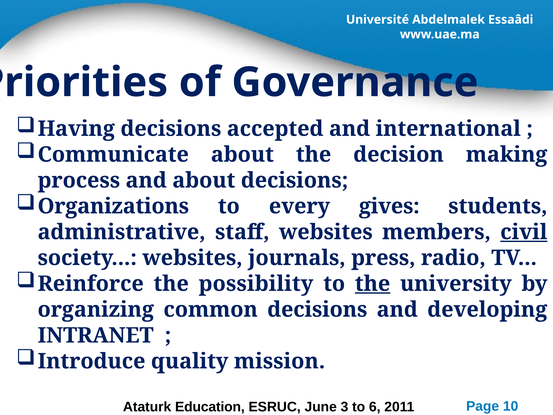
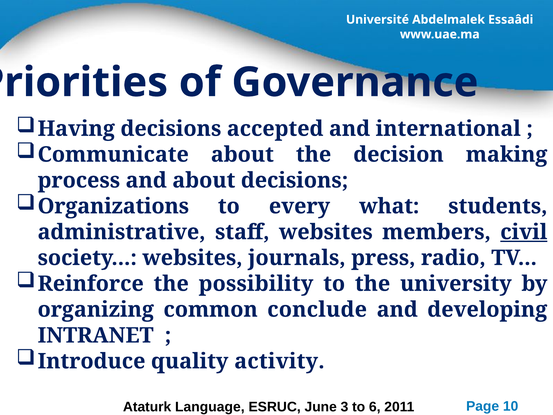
gives: gives -> what (389, 206)
the underline: present -> none (373, 284)
common decisions: decisions -> conclude (317, 309)
mission: mission -> activity (279, 361)
Education: Education -> Language (210, 407)
